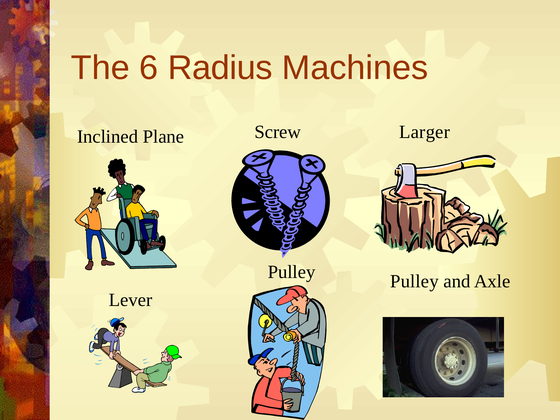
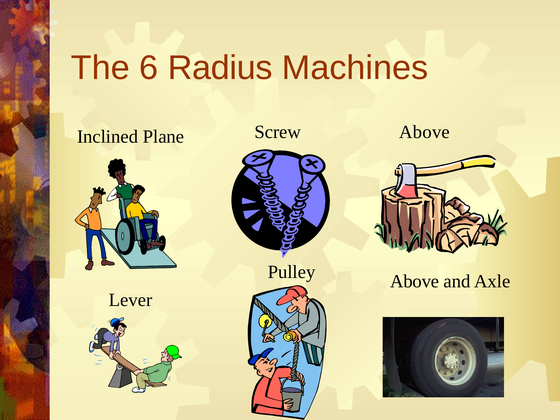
Larger: Larger -> Above (425, 132)
Pulley Pulley: Pulley -> Above (415, 281)
